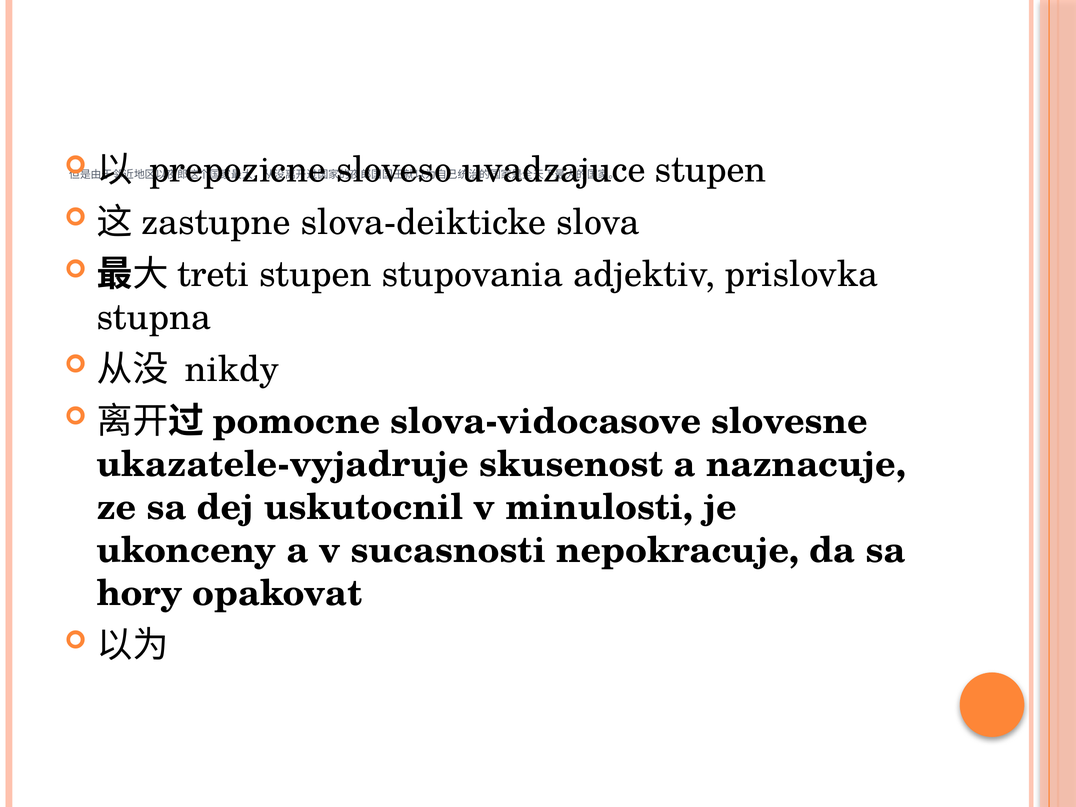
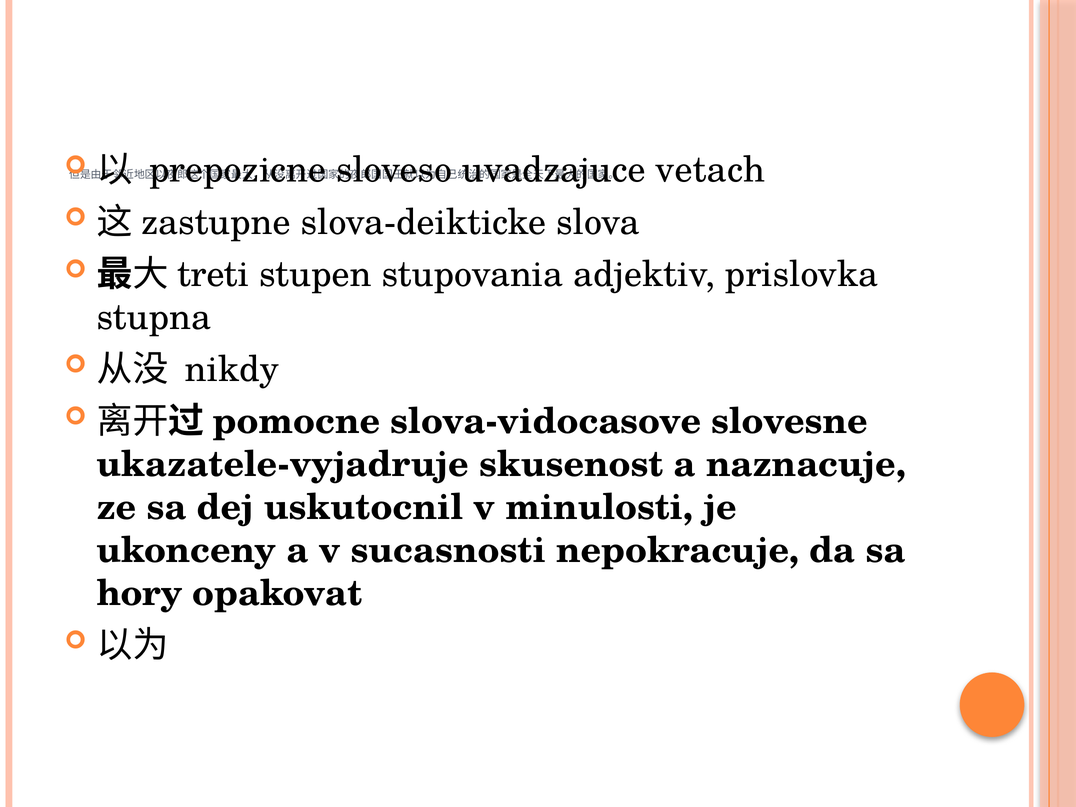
uvadzajuce stupen: stupen -> vetach (710, 170)
